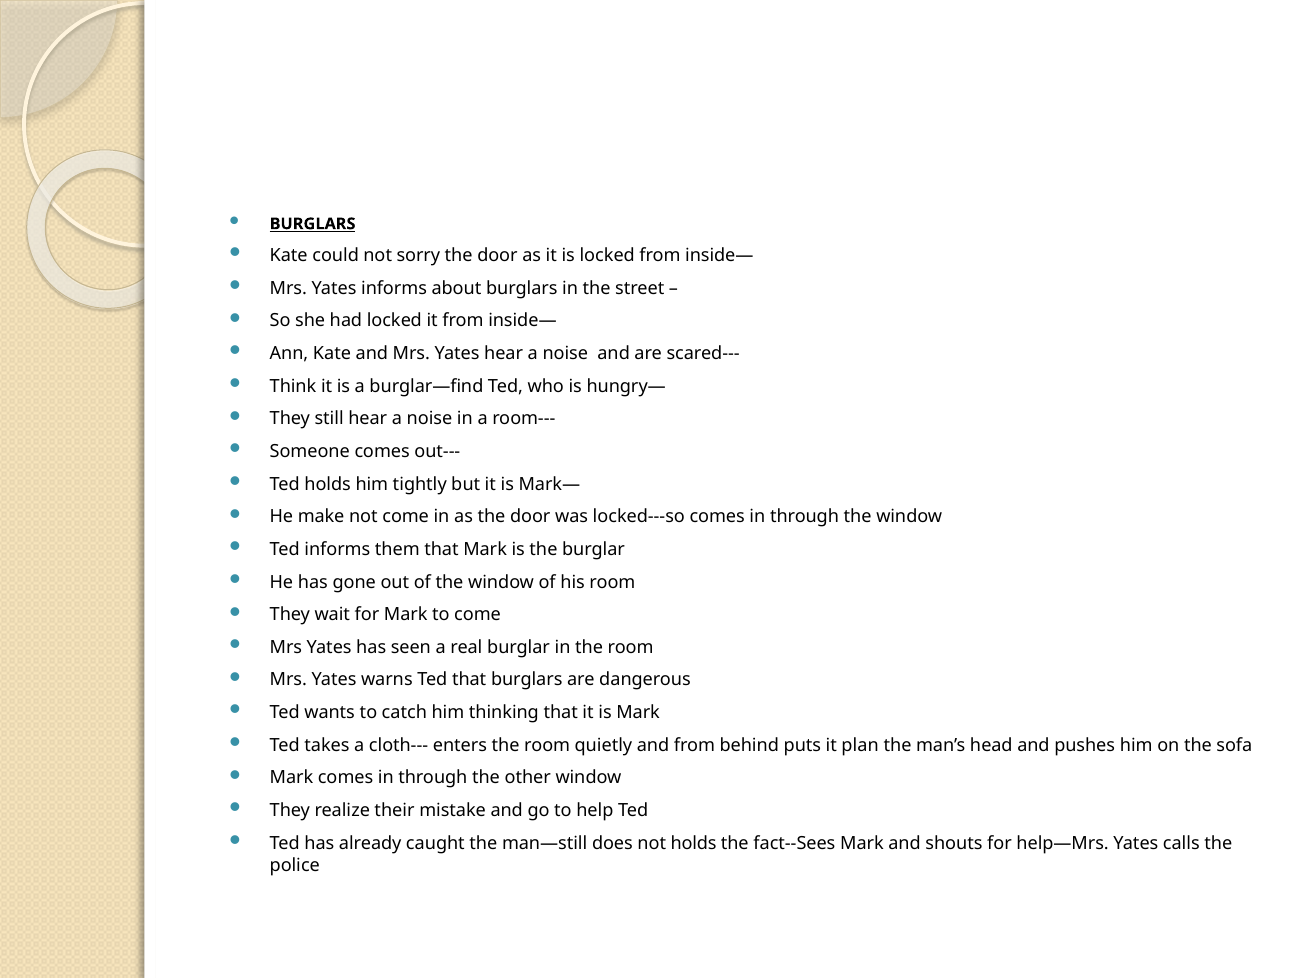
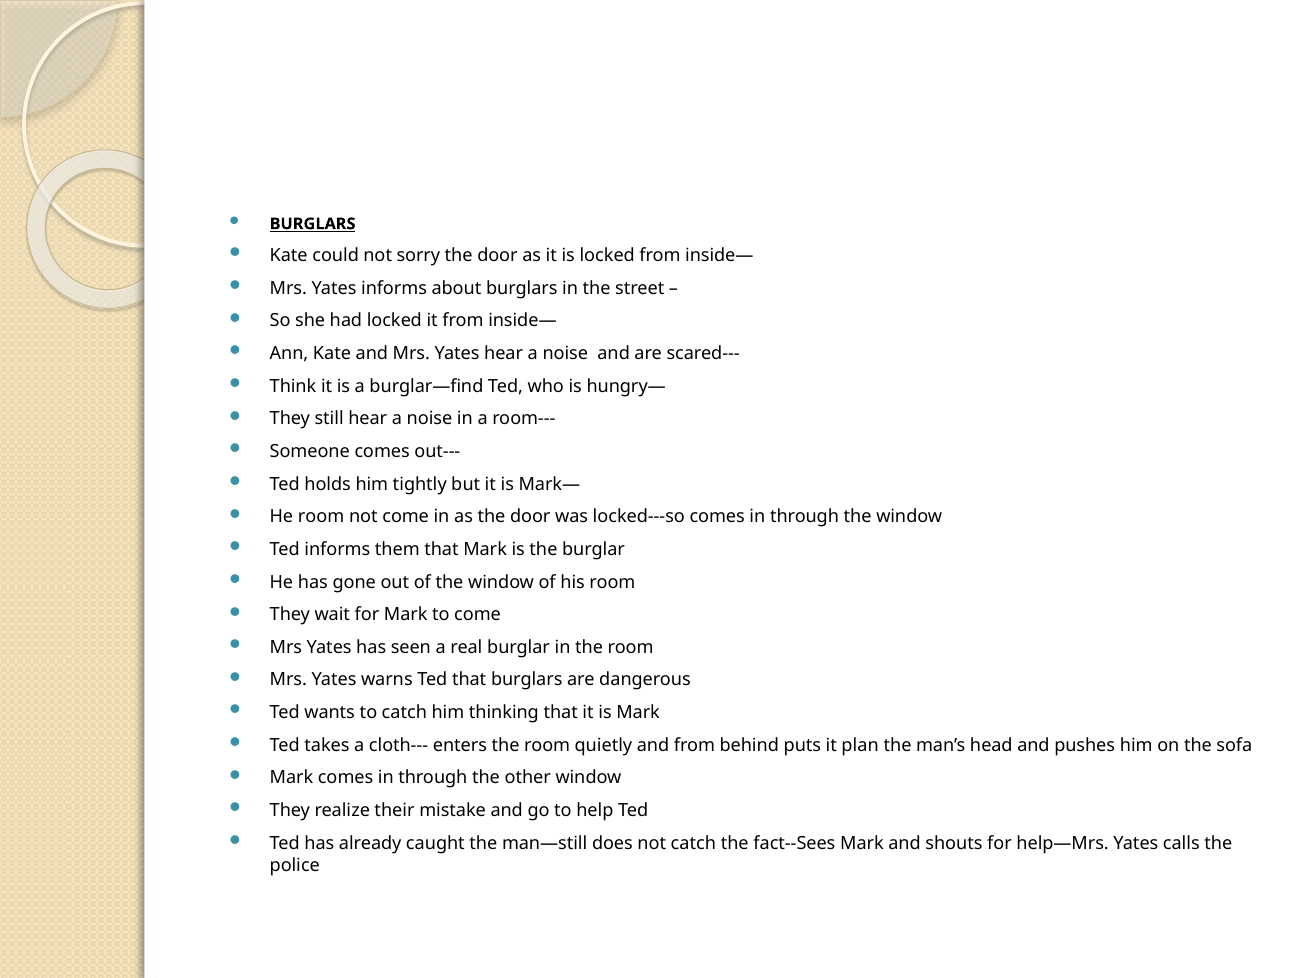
He make: make -> room (321, 517)
not holds: holds -> catch (693, 843)
